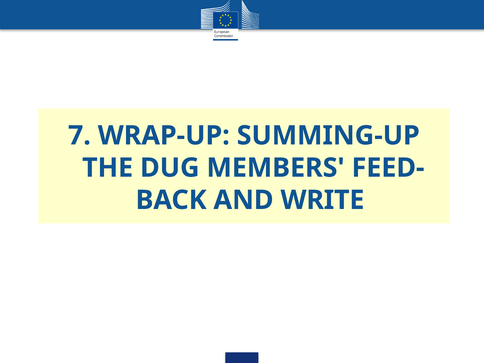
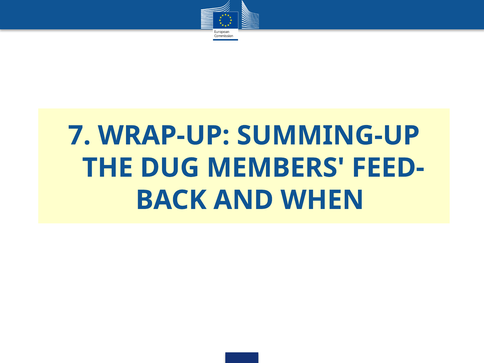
WRITE: WRITE -> WHEN (322, 200)
